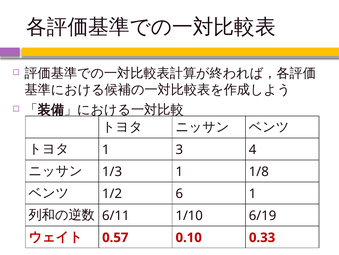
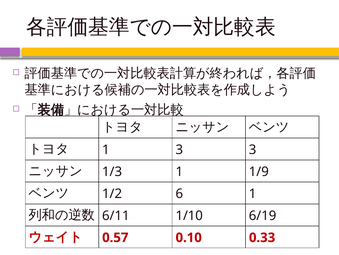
3 4: 4 -> 3 (253, 149)
1/8: 1/8 -> 1/9 (259, 171)
